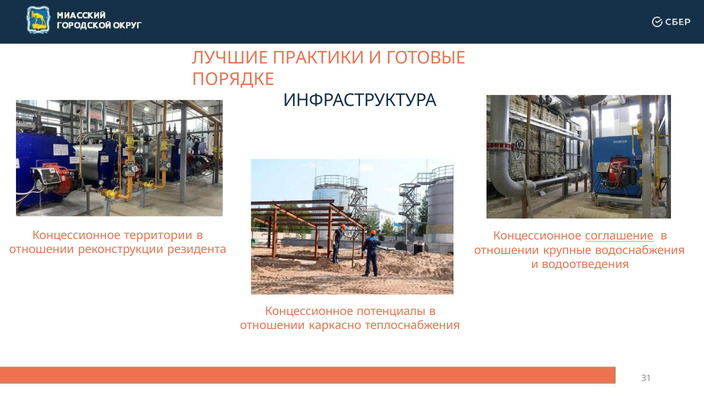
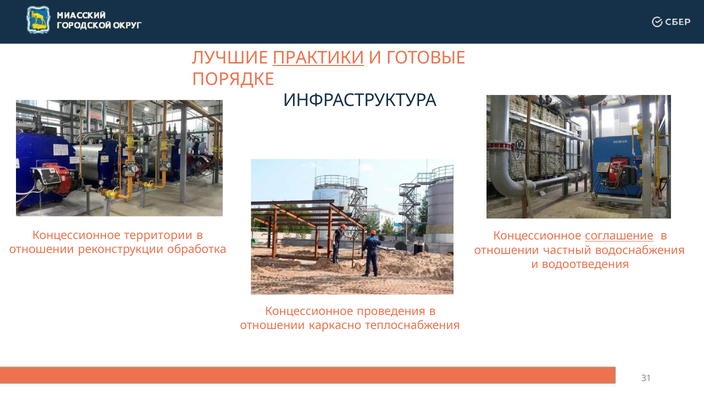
ПРАКТИКИ underline: none -> present (318, 58)
резидента: резидента -> обработка (197, 250)
крупные: крупные -> частный (567, 250)
потенциалы: потенциалы -> проведения (391, 311)
